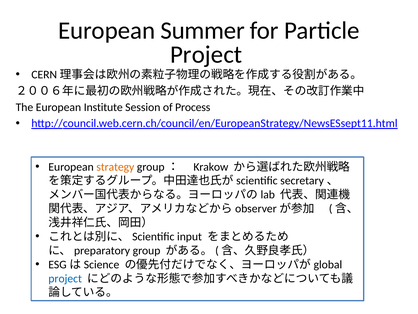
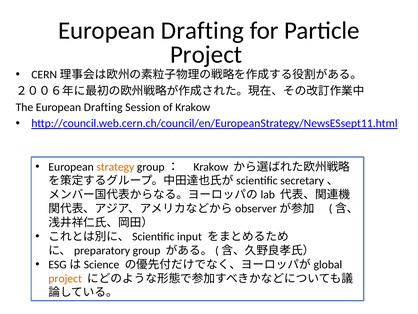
Summer: Summer -> Drafting (202, 30)
The European Institute: Institute -> Drafting (103, 107)
of Process: Process -> Krakow (193, 107)
project colour: blue -> orange (65, 278)
